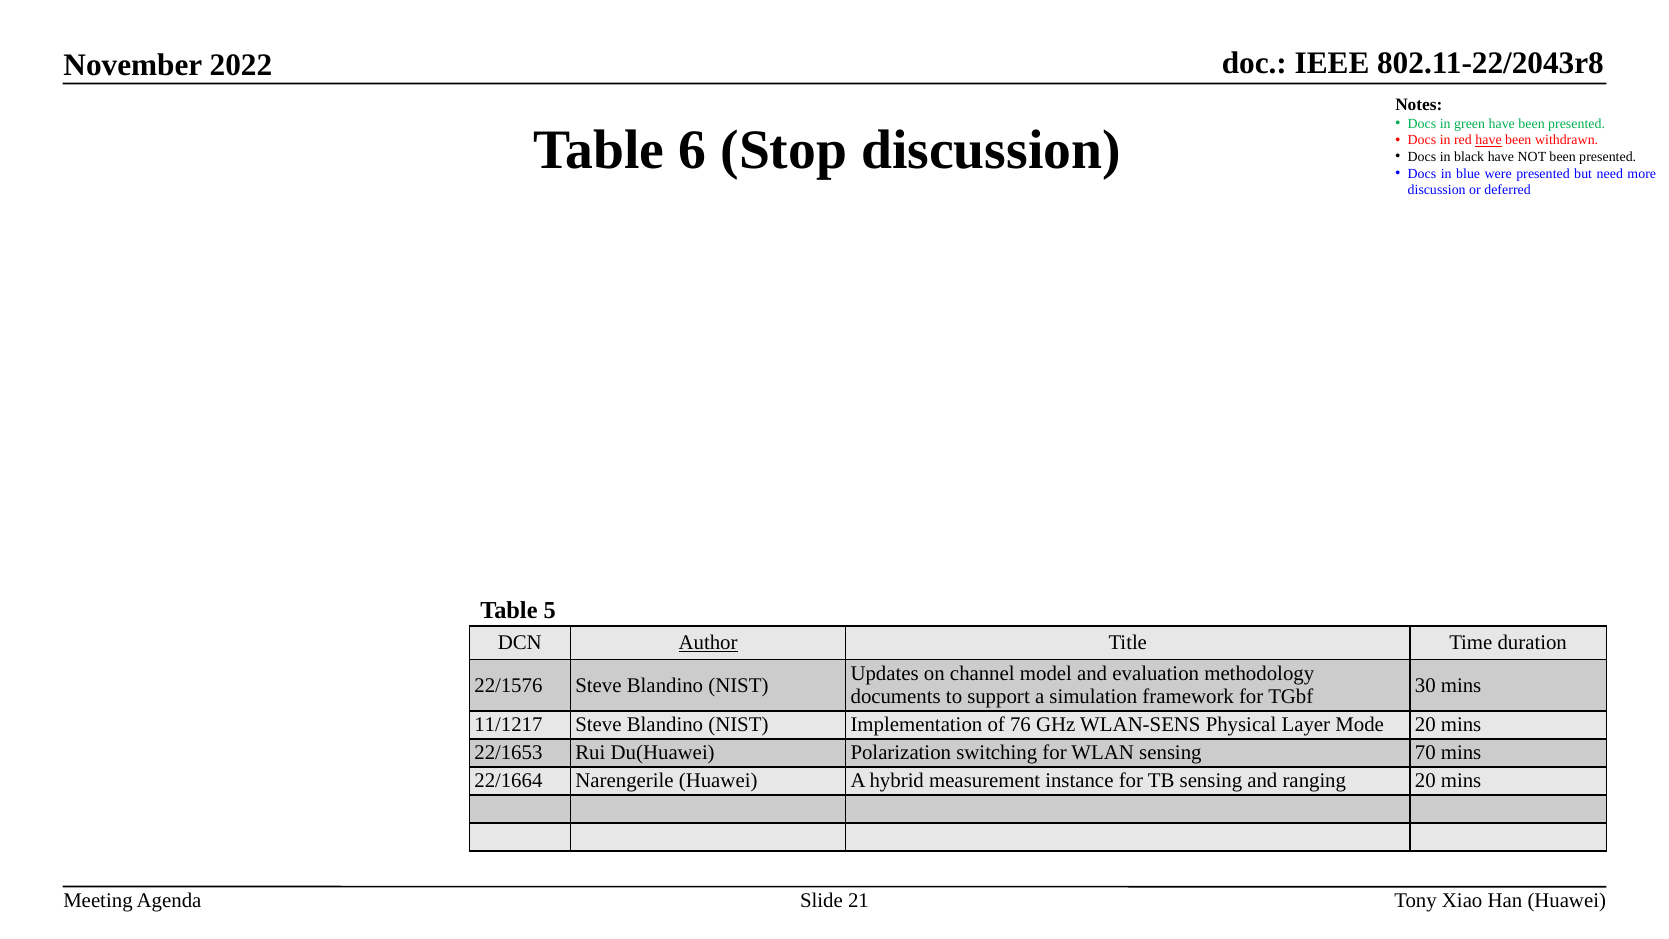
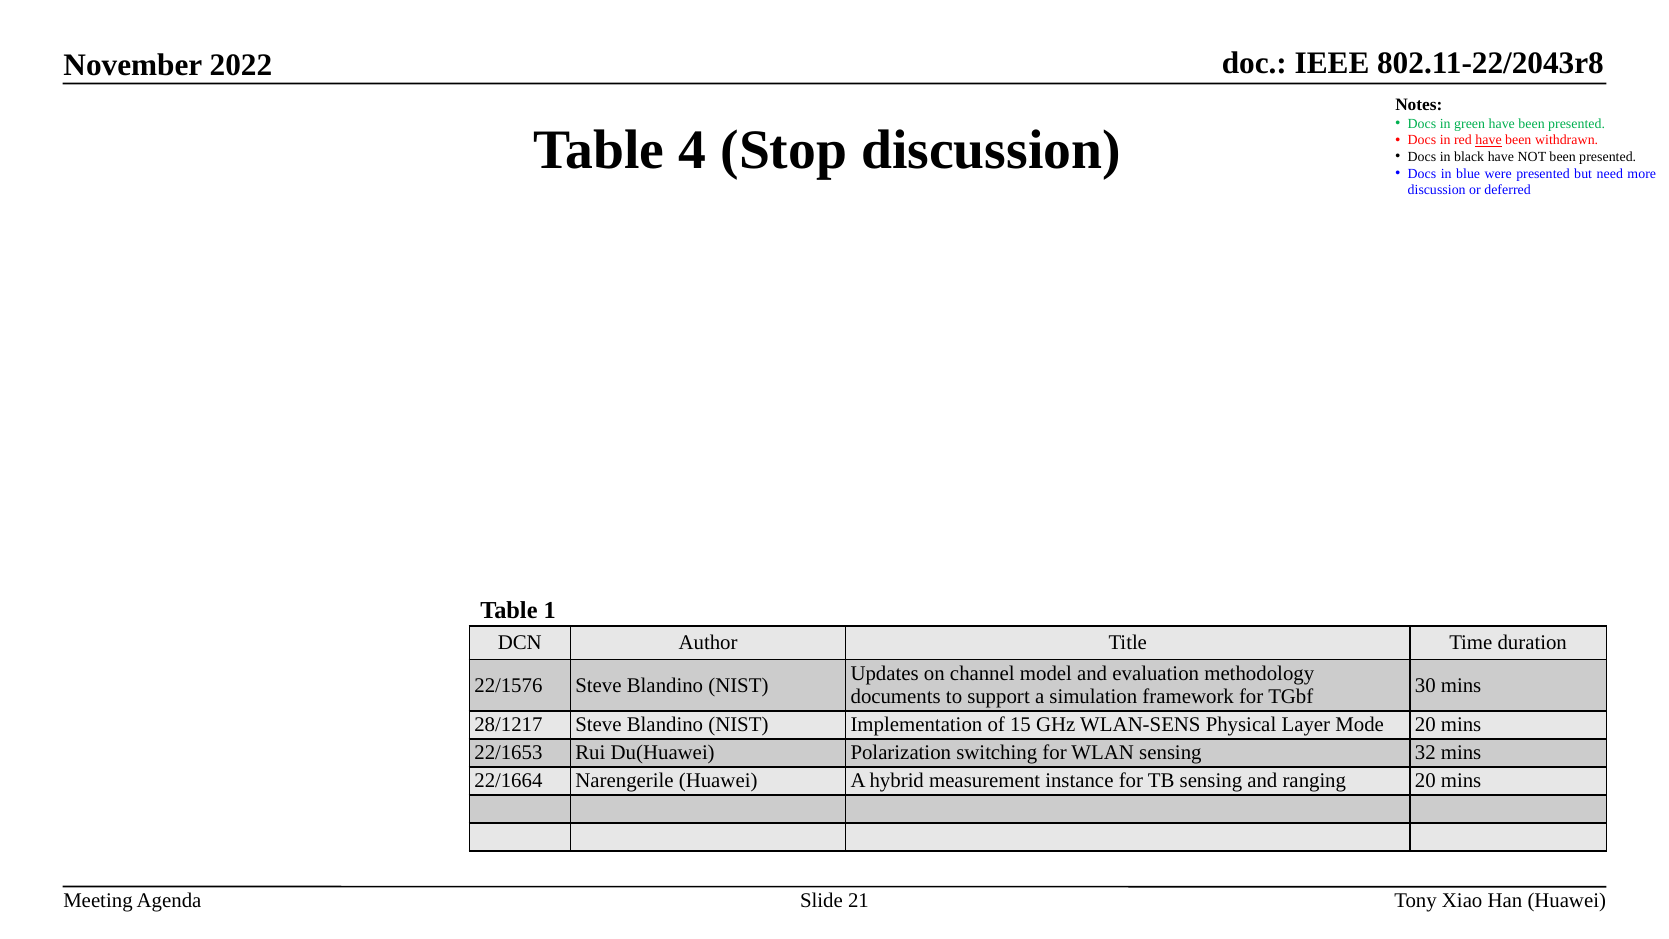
6: 6 -> 4 (692, 150)
5: 5 -> 1 (550, 610)
Author underline: present -> none (708, 643)
11/1217: 11/1217 -> 28/1217 (508, 725)
76: 76 -> 15 (1021, 725)
70: 70 -> 32 (1425, 753)
